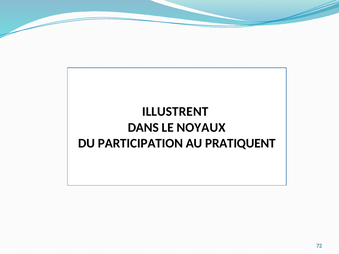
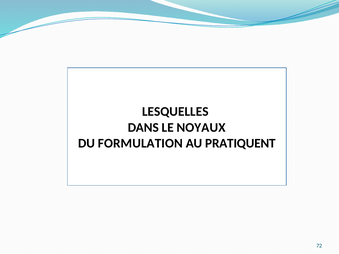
ILLUSTRENT: ILLUSTRENT -> LESQUELLES (175, 112)
PARTICIPATION: PARTICIPATION -> FORMULATION (140, 143)
